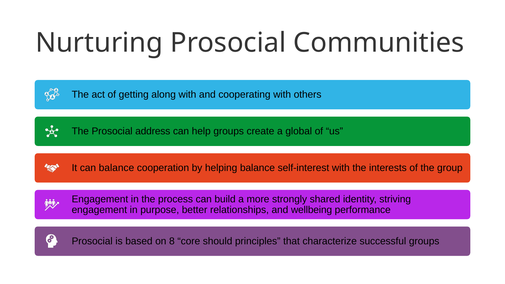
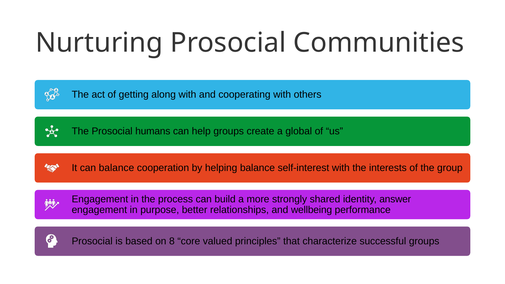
address: address -> humans (153, 131)
striving: striving -> answer (395, 199)
should: should -> valued (218, 241)
